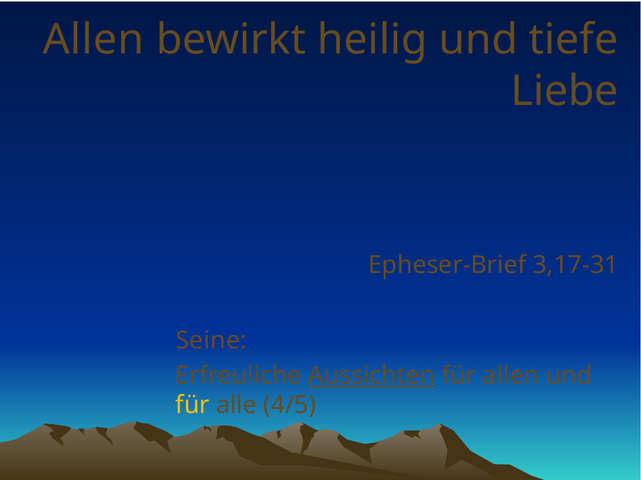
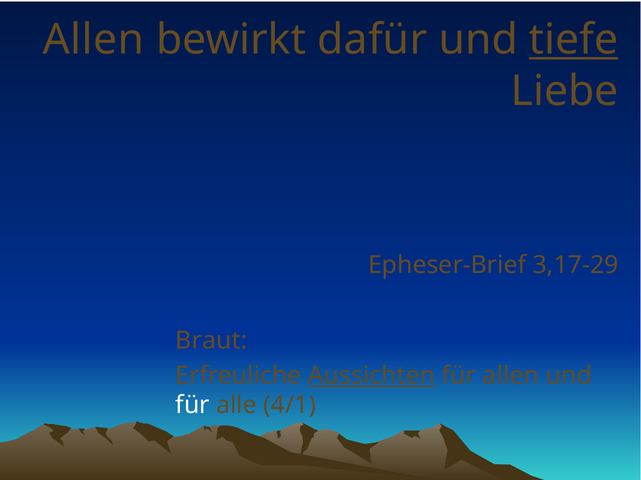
heilig: heilig -> dafür (372, 40)
tiefe underline: none -> present (574, 40)
3,17-31: 3,17-31 -> 3,17-29 (576, 265)
Seine: Seine -> Braut (211, 341)
für colour: yellow -> white (193, 406)
4/5: 4/5 -> 4/1 (290, 406)
